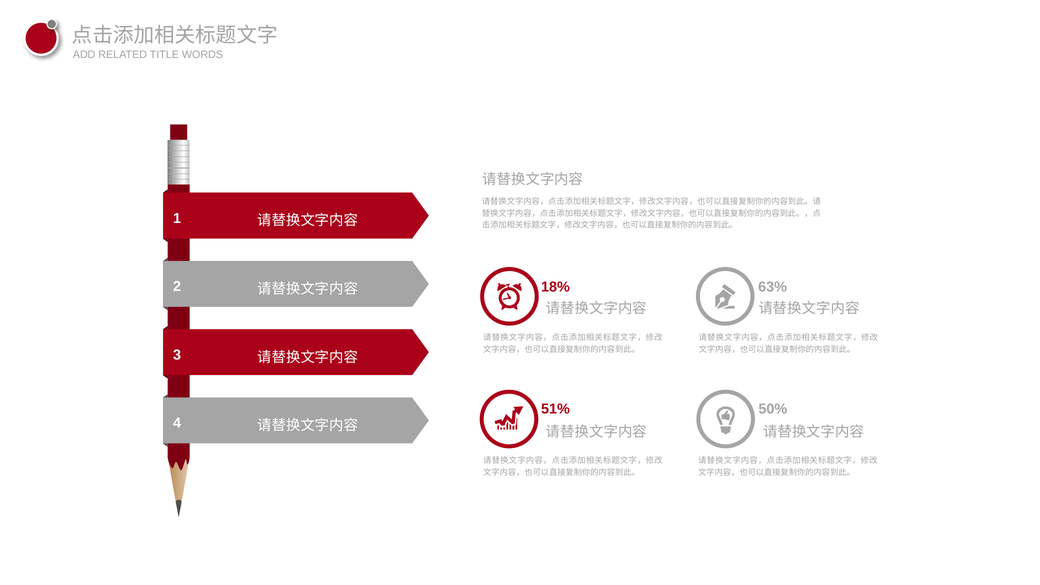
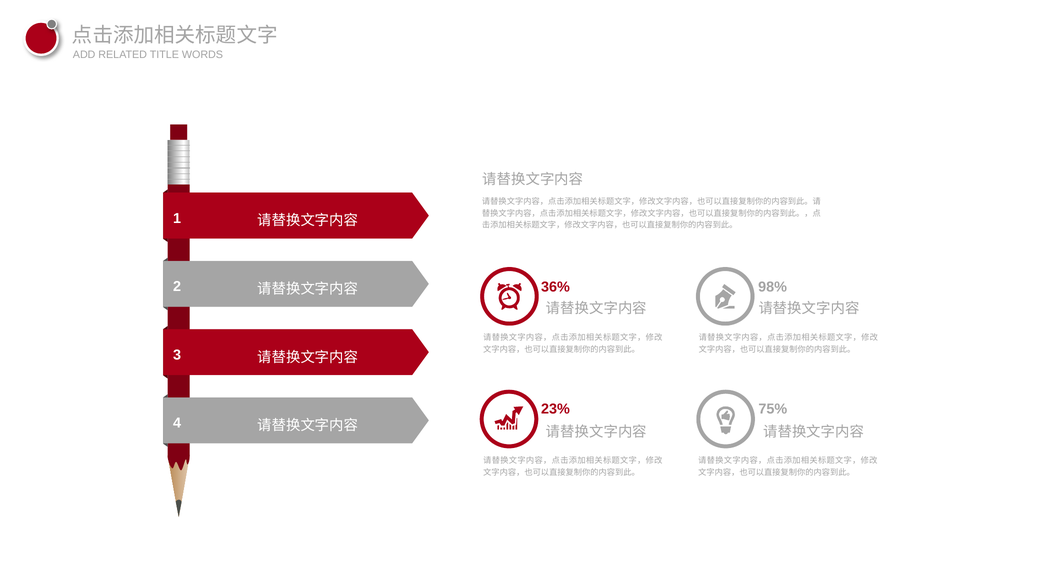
18%: 18% -> 36% (555, 287)
63%: 63% -> 98% (773, 287)
51%: 51% -> 23% (555, 409)
50%: 50% -> 75% (773, 409)
